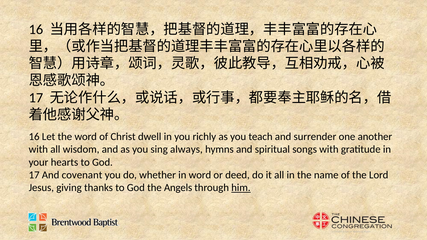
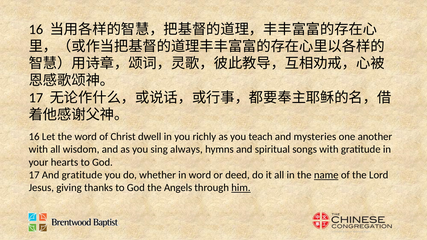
surrender: surrender -> mysteries (315, 137)
And covenant: covenant -> gratitude (82, 175)
name underline: none -> present (326, 175)
